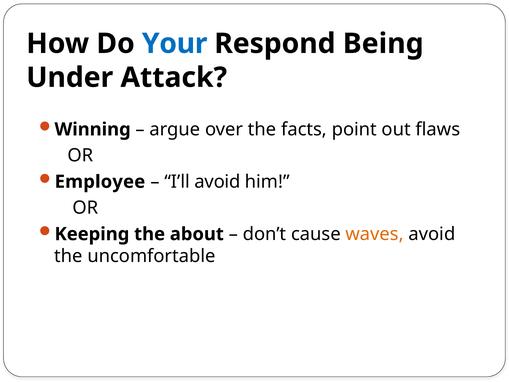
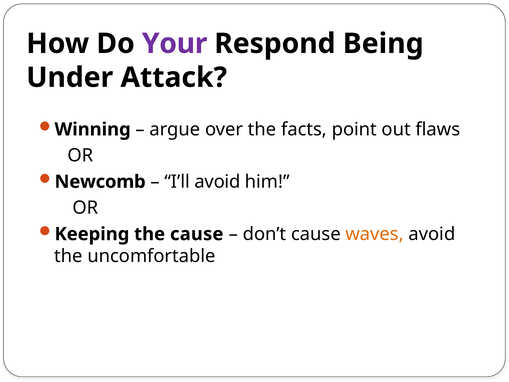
Your colour: blue -> purple (175, 44)
Employee: Employee -> Newcomb (100, 182)
the about: about -> cause (197, 234)
